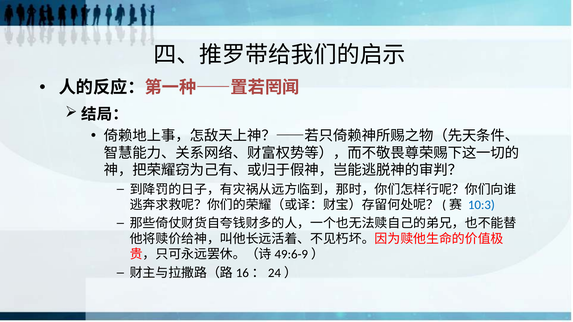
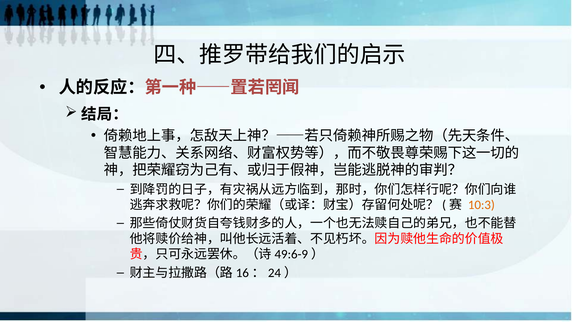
10:3 colour: blue -> orange (481, 205)
